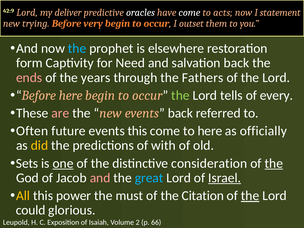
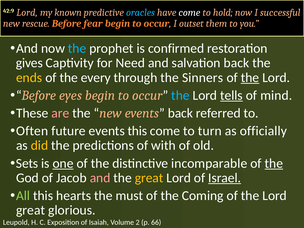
deliver: deliver -> known (68, 13)
oracles colour: white -> light blue (140, 13)
acts: acts -> hold (223, 13)
statement: statement -> successful (280, 13)
trying: trying -> rescue (36, 24)
very: very -> fear (93, 24)
elsewhere: elsewhere -> confirmed (176, 48)
form: form -> gives (29, 63)
ends colour: pink -> yellow (29, 78)
years: years -> every (96, 78)
Fathers: Fathers -> Sinners (203, 78)
the underline: none -> present (250, 78)
Before here: here -> eyes (70, 95)
the colour: light green -> light blue (180, 95)
tells underline: none -> present (231, 95)
every: every -> mind (276, 95)
to here: here -> turn (210, 131)
consideration: consideration -> incomparable (209, 163)
great colour: light blue -> yellow (149, 178)
All colour: yellow -> light green (23, 196)
power: power -> hearts (74, 196)
Citation: Citation -> Coming (203, 196)
the underline: present -> none (250, 196)
could: could -> great (31, 210)
